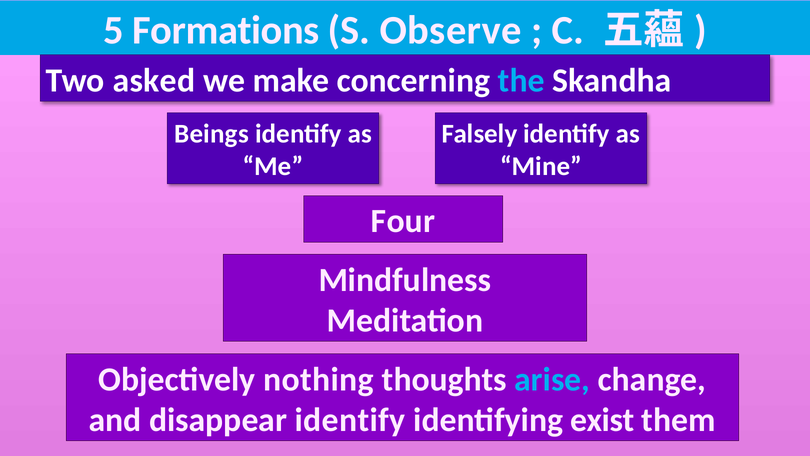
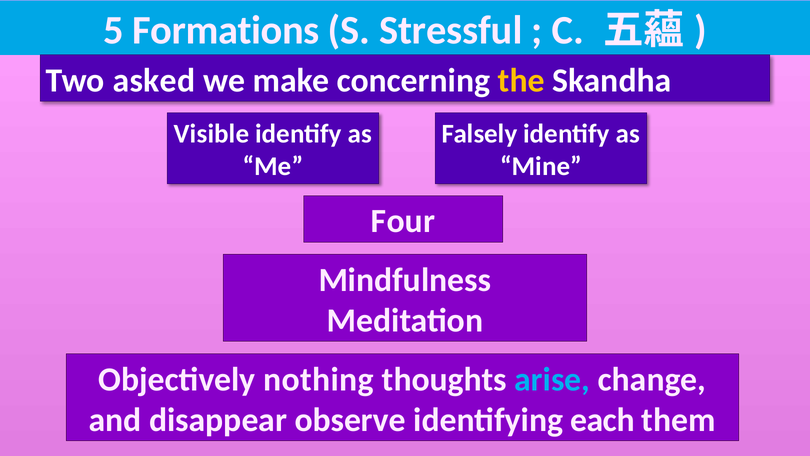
Observe: Observe -> Stressful (451, 31)
the colour: light blue -> yellow (521, 81)
Beings: Beings -> Visible (212, 134)
disappear identify: identify -> observe (350, 420)
exist: exist -> each (602, 420)
